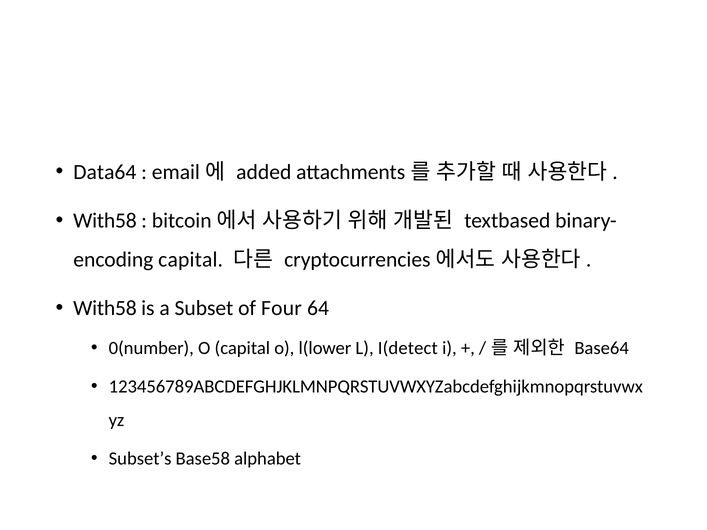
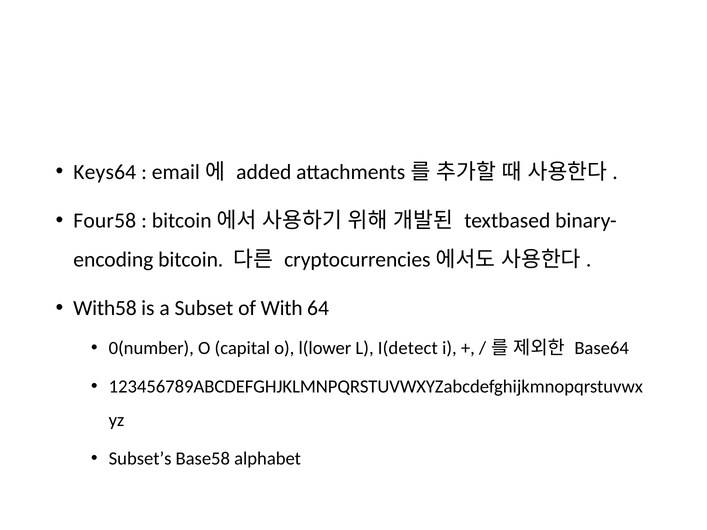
Data64: Data64 -> Keys64 (105, 172)
With58: With58 -> Four58 (105, 221)
capital: capital -> bitcoin (191, 260)
Four: Four -> With (282, 308)
